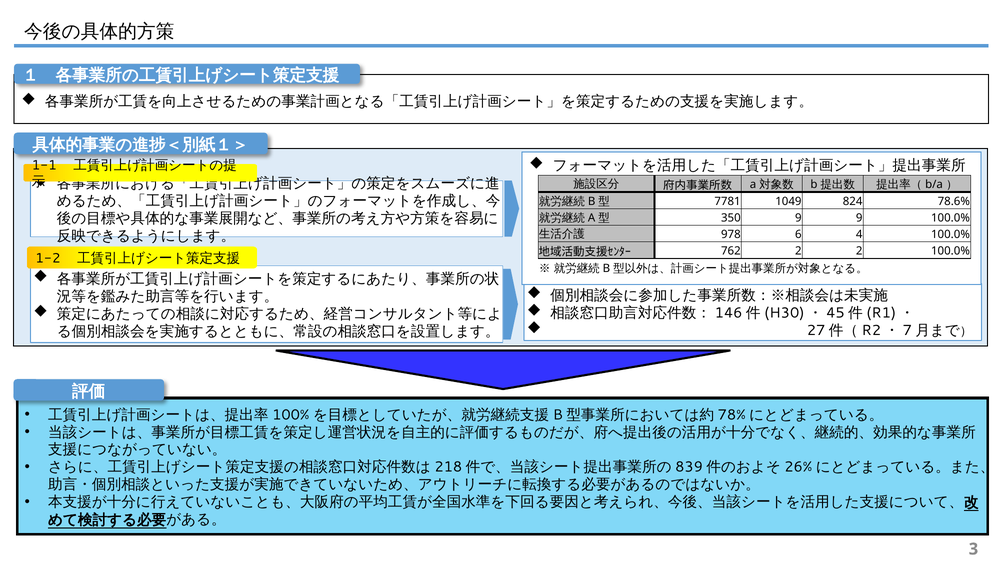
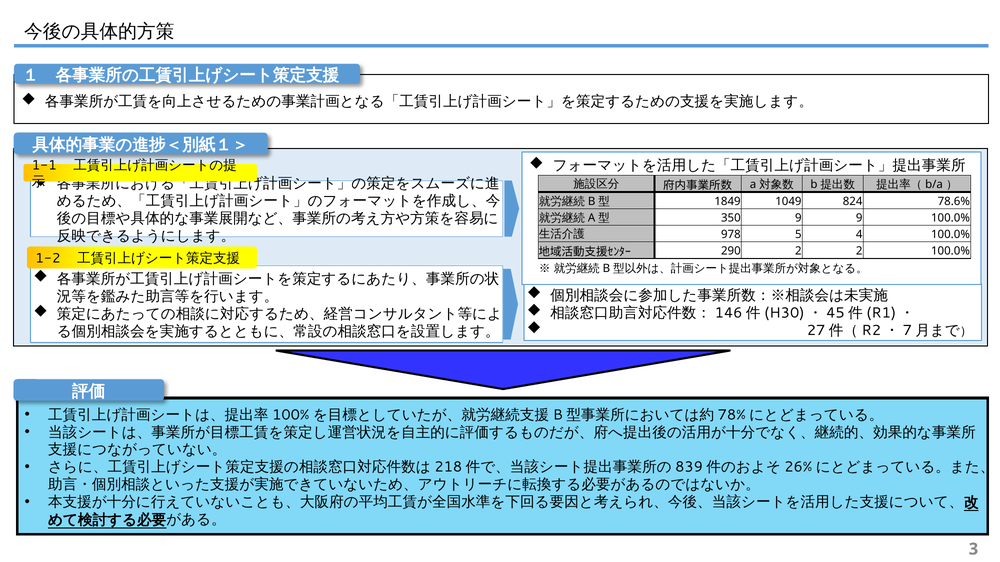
7781: 7781 -> 1849 (728, 202)
6: 6 -> 5 (798, 235)
762: 762 -> 290 (731, 251)
